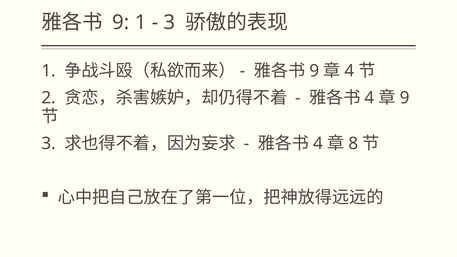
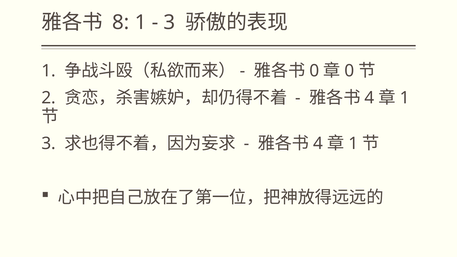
9: 9 -> 8 (121, 23)
9: 9 -> 0 (314, 71)
4: 4 -> 0 (349, 71)
9: 9 -> 1 (405, 98)
8: 8 -> 1 (353, 144)
